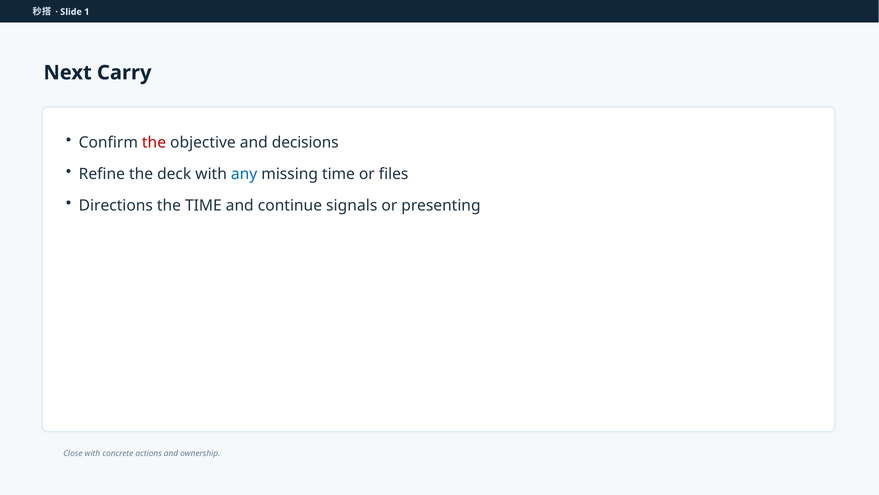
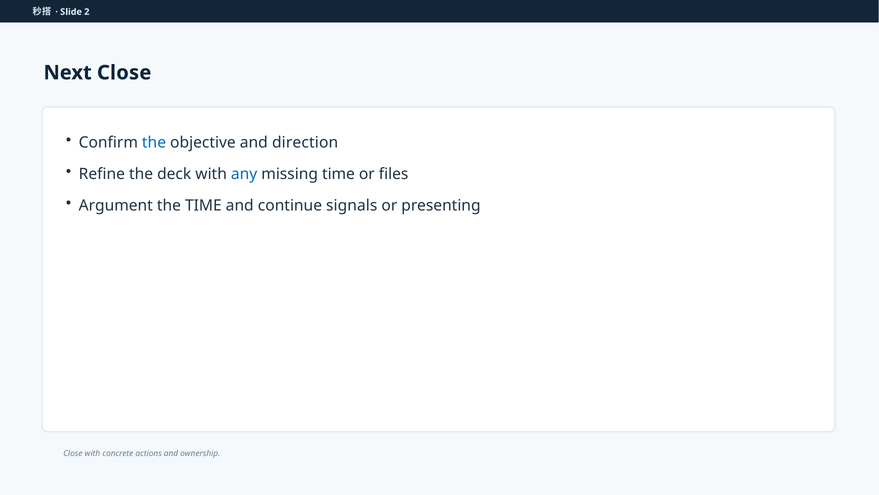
1: 1 -> 2 (87, 12)
Next Carry: Carry -> Close (124, 73)
the colour: red -> blue (154, 142)
decisions: decisions -> direction (305, 142)
Directions: Directions -> Argument (116, 205)
